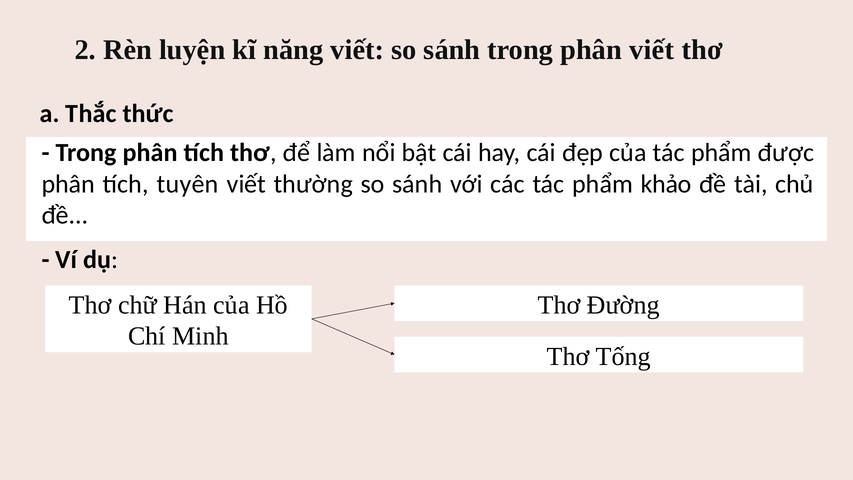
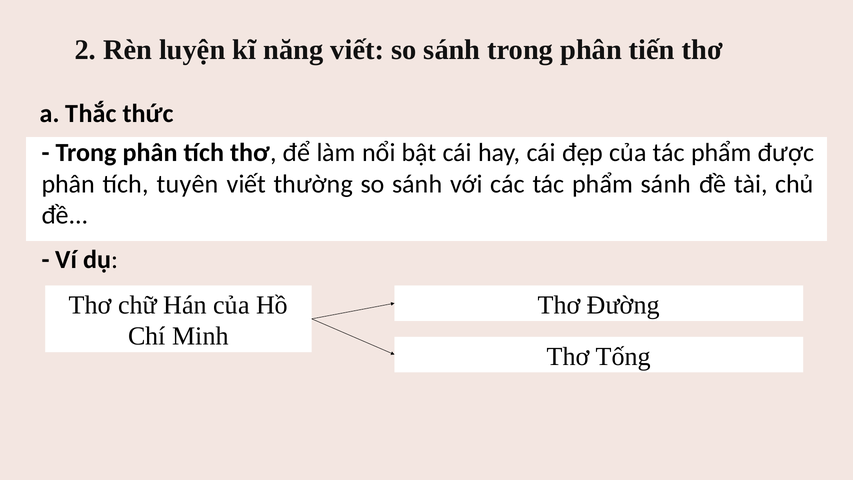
phân viết: viết -> tiến (652, 50)
phẩm khảo: khảo -> sánh (666, 184)
